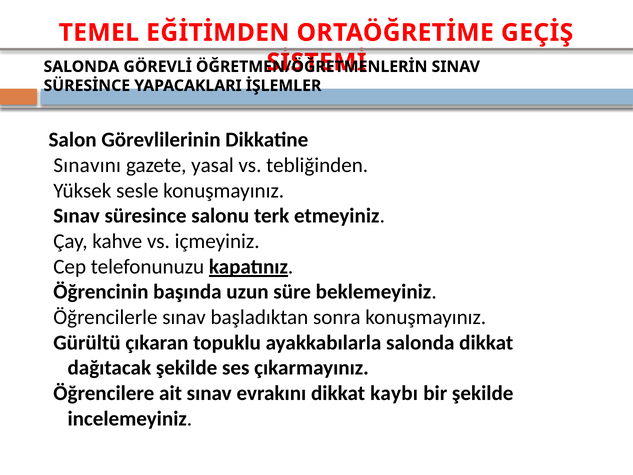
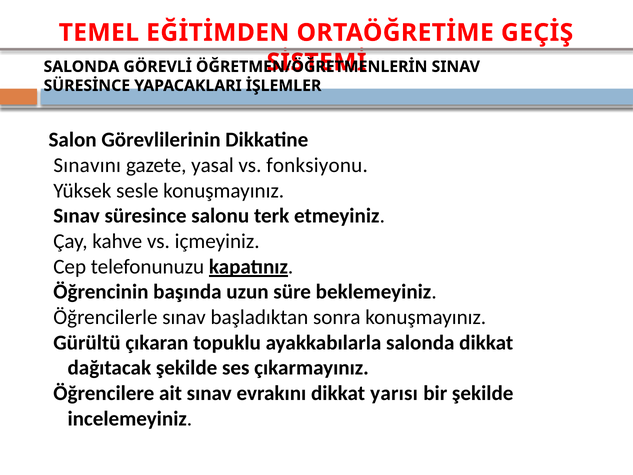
tebliğinden: tebliğinden -> fonksiyonu (317, 165)
kaybı: kaybı -> yarısı (394, 393)
